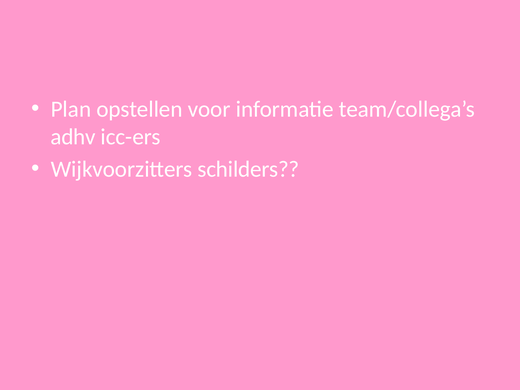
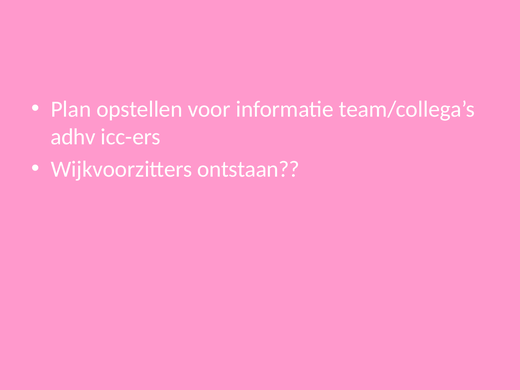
schilders: schilders -> ontstaan (248, 169)
